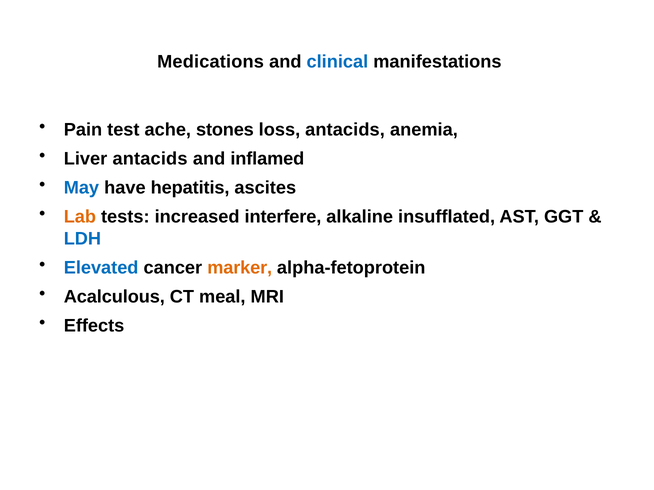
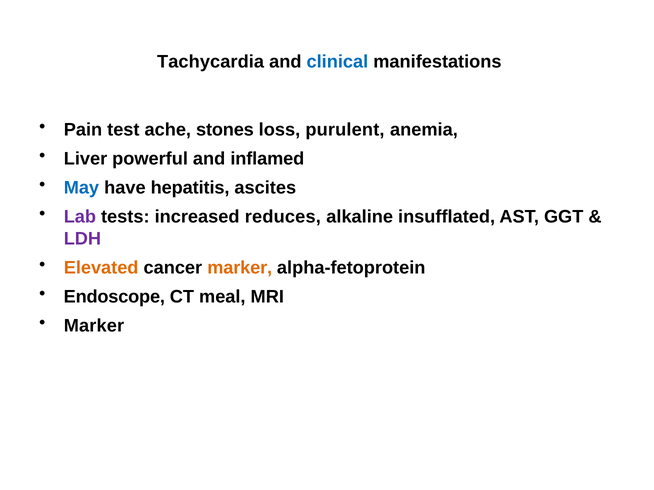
Medications: Medications -> Tachycardia (211, 62)
loss antacids: antacids -> purulent (345, 130)
Liver antacids: antacids -> powerful (150, 159)
Lab colour: orange -> purple (80, 217)
interfere: interfere -> reduces (283, 217)
LDH colour: blue -> purple (82, 239)
Elevated colour: blue -> orange (101, 268)
Acalculous: Acalculous -> Endoscope (114, 297)
Effects: Effects -> Marker (94, 326)
